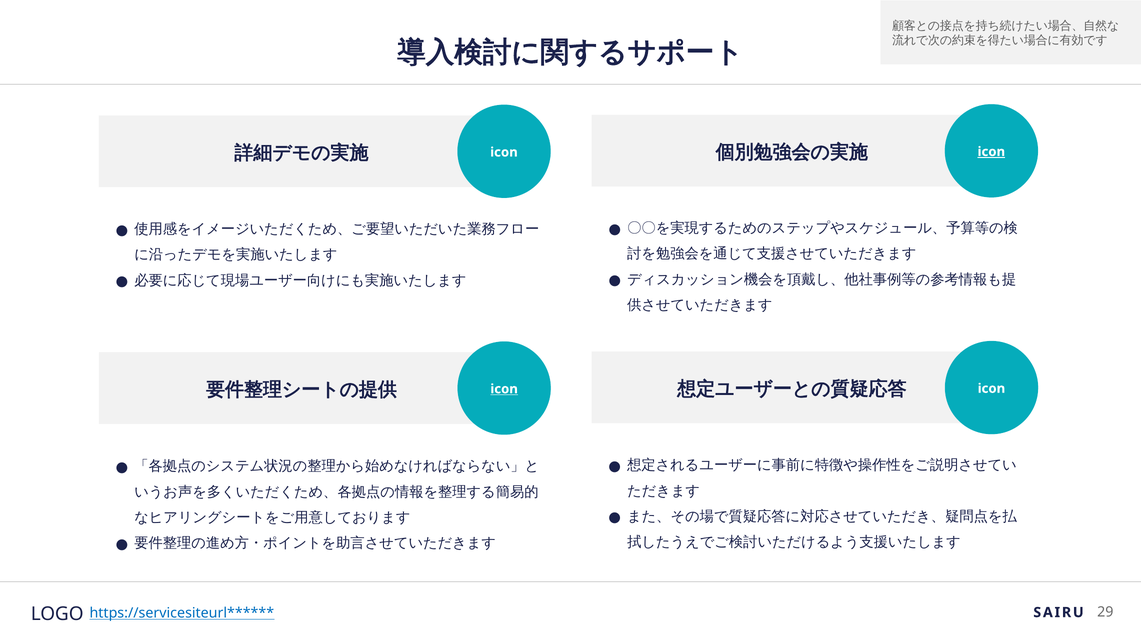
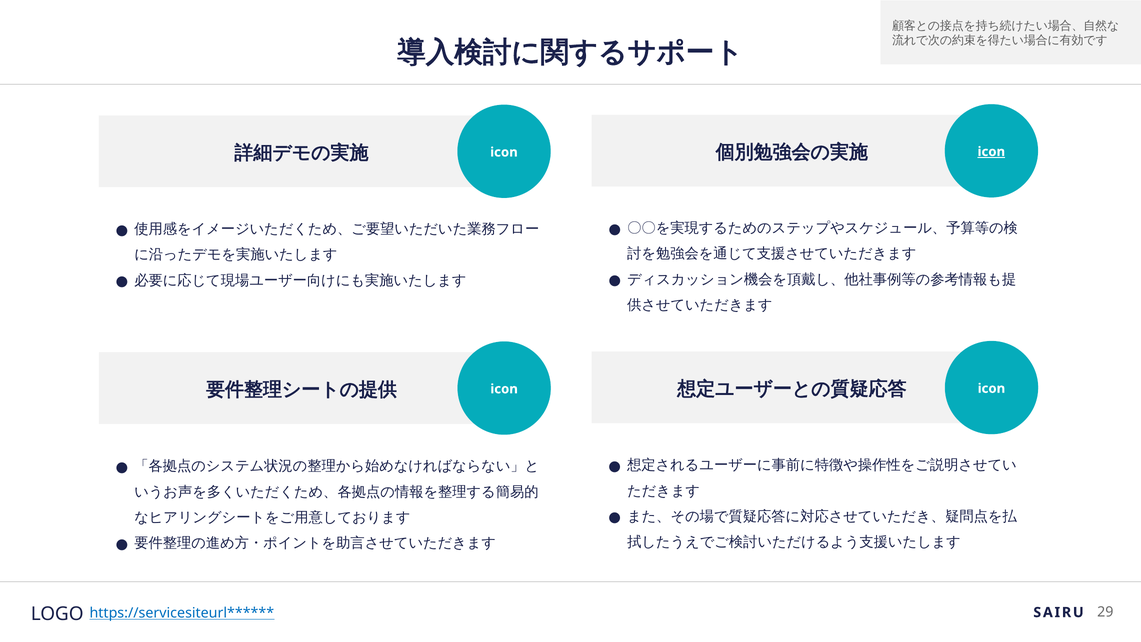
icon underline: present -> none (504, 389)
